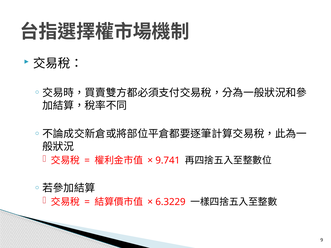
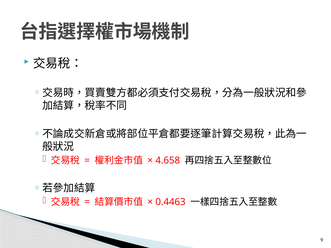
9.741: 9.741 -> 4.658 (168, 160)
6.3229: 6.3229 -> 0.4463 (170, 202)
